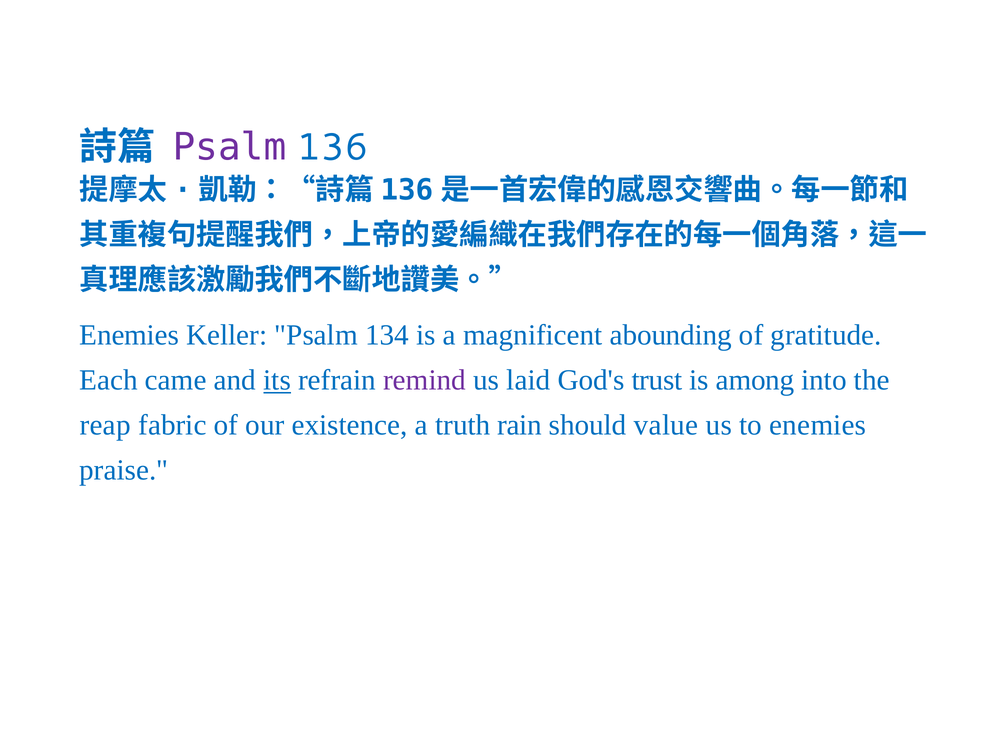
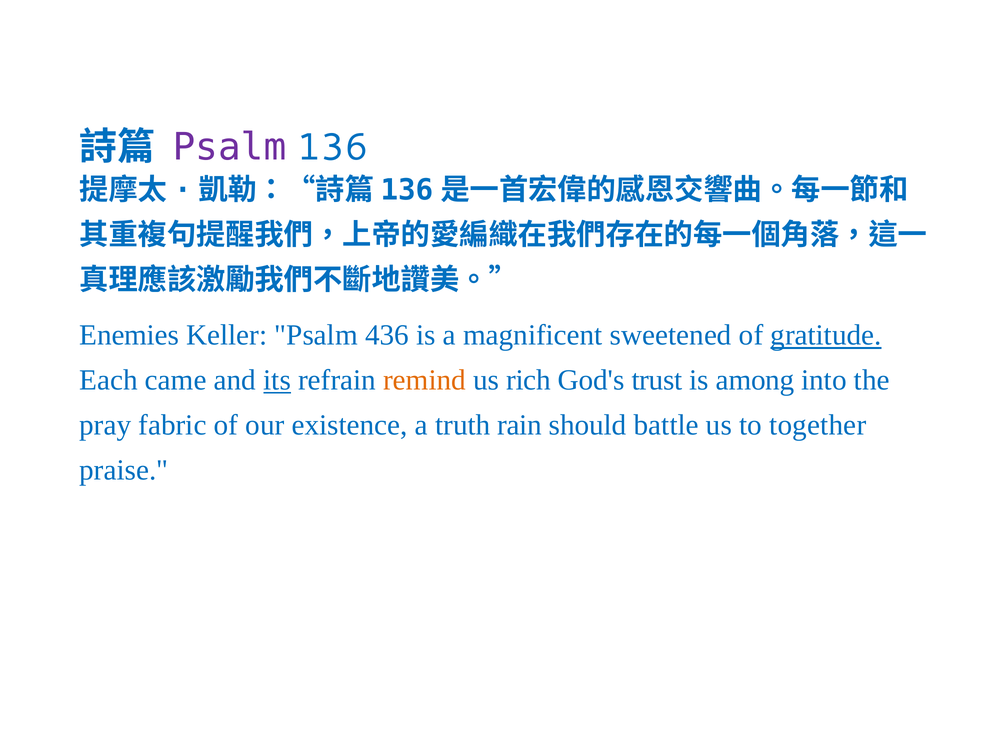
134: 134 -> 436 (387, 335)
abounding: abounding -> sweetened (671, 335)
gratitude underline: none -> present (826, 335)
remind colour: purple -> orange (425, 380)
laid: laid -> rich (528, 380)
reap: reap -> pray (105, 425)
value: value -> battle (666, 425)
to enemies: enemies -> together (818, 425)
